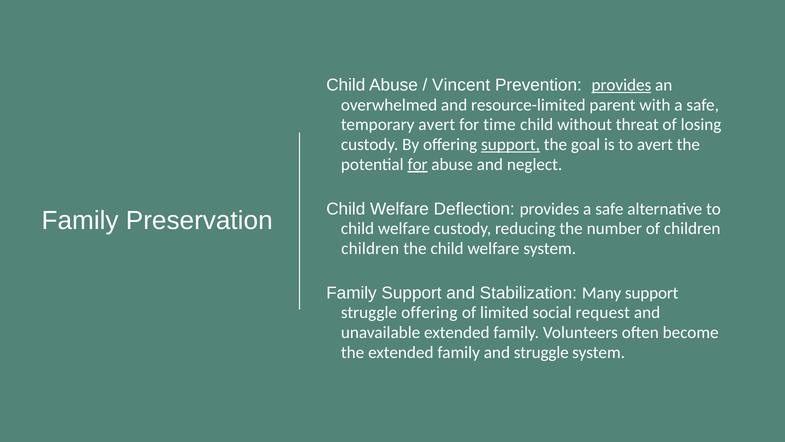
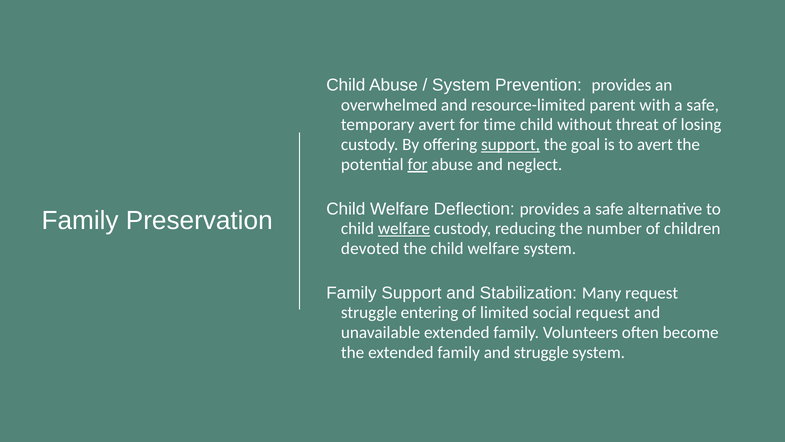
Vincent: Vincent -> System (461, 85)
provides underline: present -> none (621, 85)
welfare underline: none -> present (404, 228)
children: children -> devoted (370, 248)
Many support: support -> request (652, 293)
struggle offering: offering -> entering (430, 312)
